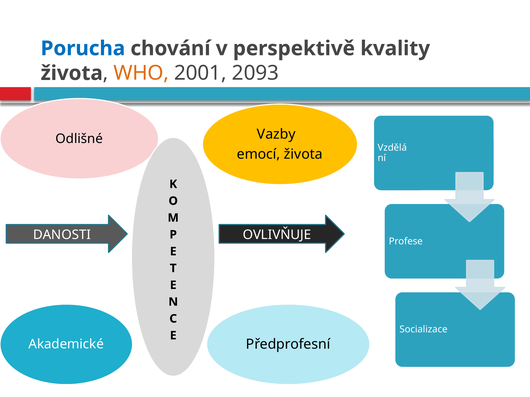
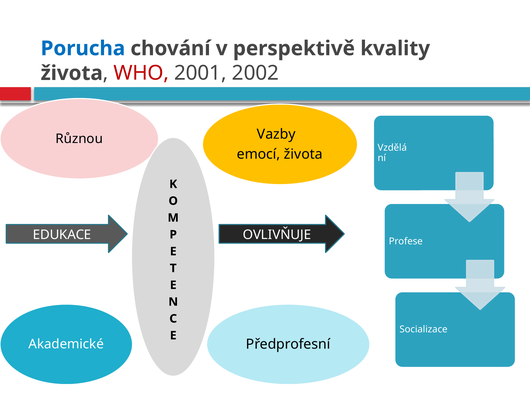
WHO colour: orange -> red (141, 73)
2093: 2093 -> 2002 (256, 73)
Odlišné: Odlišné -> Různou (79, 139)
DANOSTI: DANOSTI -> EDUKACE (62, 235)
